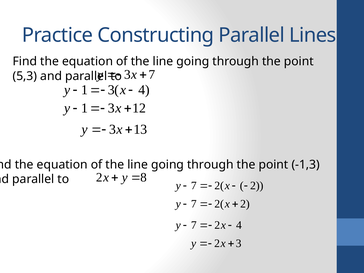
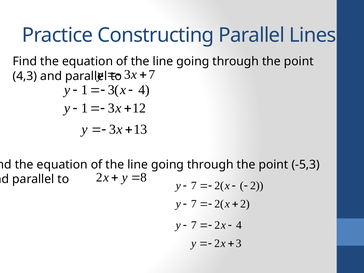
5,3: 5,3 -> 4,3 (25, 76)
-1,3: -1,3 -> -5,3 (306, 165)
